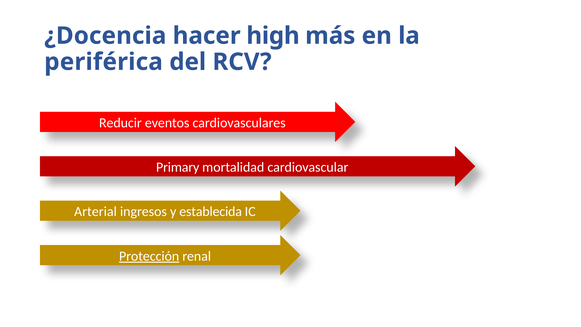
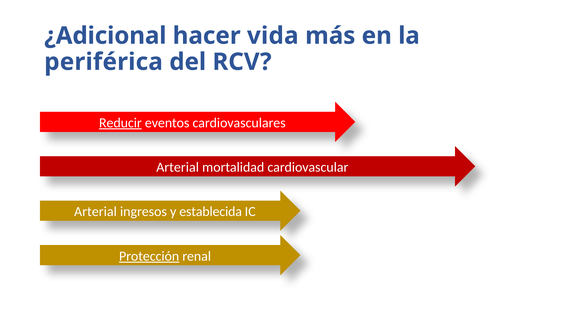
¿Docencia: ¿Docencia -> ¿Adicional (105, 36)
high: high -> vida (273, 36)
Reducir underline: none -> present (120, 123)
Primary: Primary -> Arterial (178, 167)
